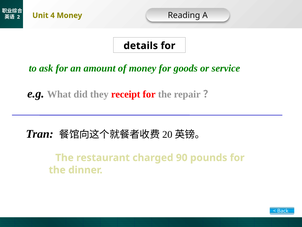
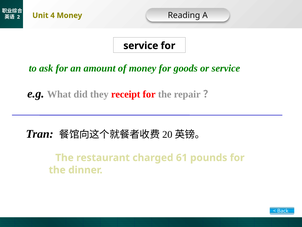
details: details -> service (141, 46)
90: 90 -> 61 (182, 157)
